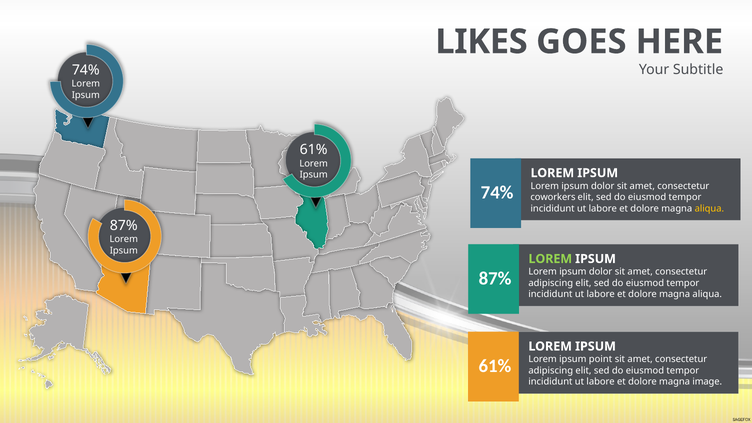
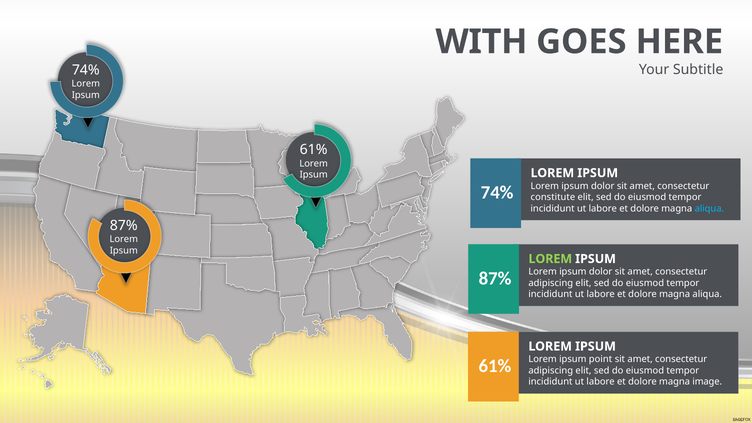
LIKES: LIKES -> WITH (481, 42)
coworkers: coworkers -> constitute (553, 197)
aliqua colour: yellow -> light blue (709, 208)
